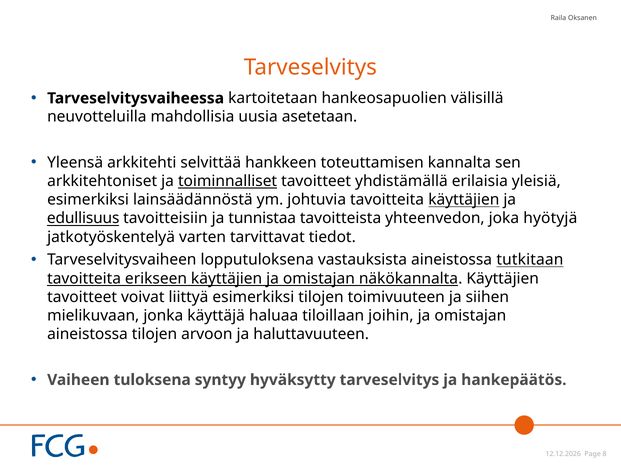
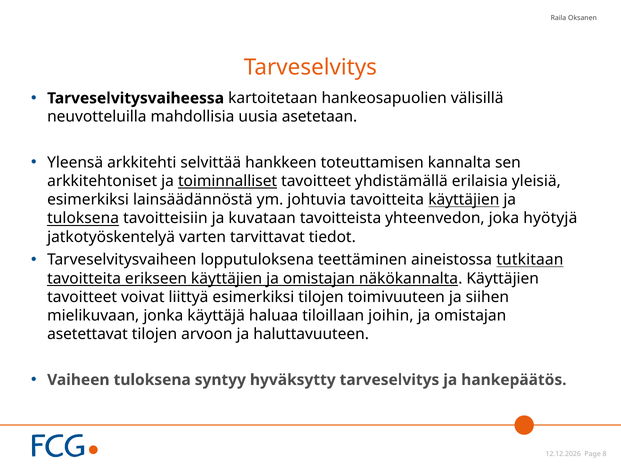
edullisuus: edullisuus -> tuloksena (83, 218)
tunnistaa: tunnistaa -> kuvataan (262, 218)
vastauksista: vastauksista -> teettäminen (362, 260)
aineistossa: aineistossa -> asetettavat (88, 334)
